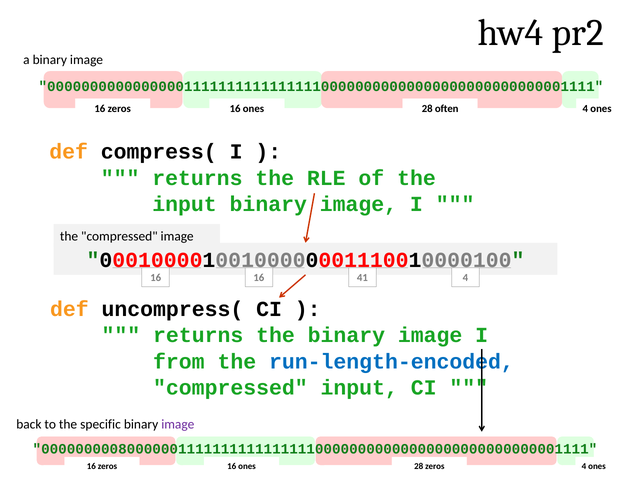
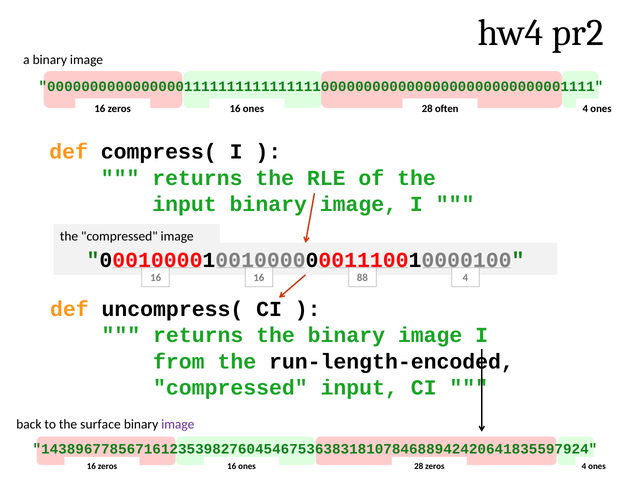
41: 41 -> 88 (362, 278)
run-length-encoded colour: blue -> black (391, 362)
specific: specific -> surface (100, 424)
0000000008000000111111111111111100000000000000000000000000001111: 0000000008000000111111111111111100000000000000000000000000001111 -> 1438967785671612353982760454675363831810784688942420641835597924 (315, 449)
